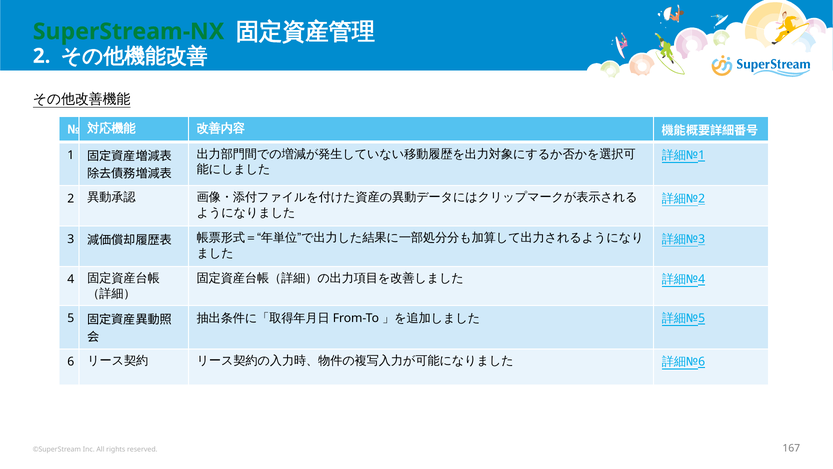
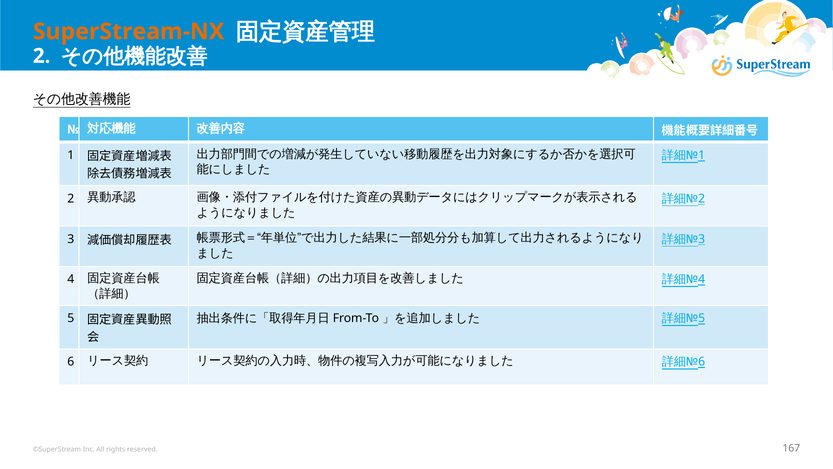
SuperStream-NX colour: green -> orange (129, 32)
